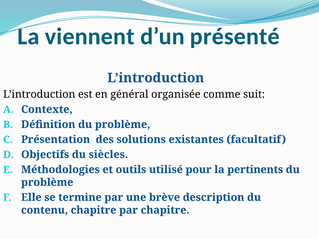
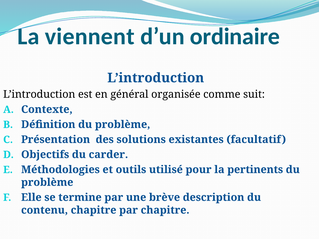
présenté: présenté -> ordinaire (235, 37)
siècles: siècles -> carder (108, 155)
